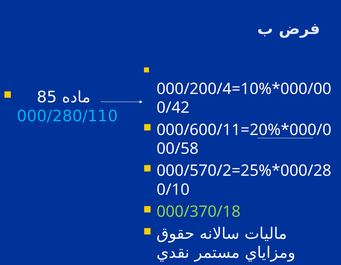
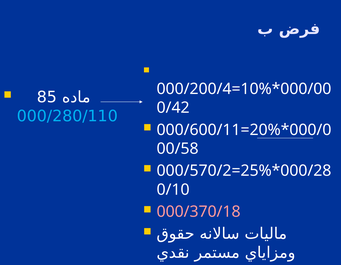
000/370/18 colour: light green -> pink (199, 212)
